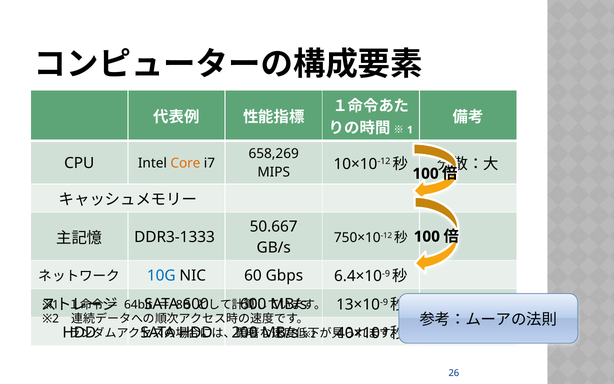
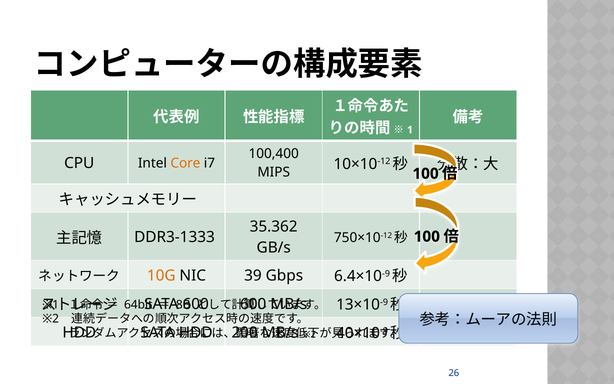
658,269: 658,269 -> 100,400 (274, 154)
50.667: 50.667 -> 35.362 (274, 227)
10G colour: blue -> orange (161, 275)
60: 60 -> 39 (253, 275)
